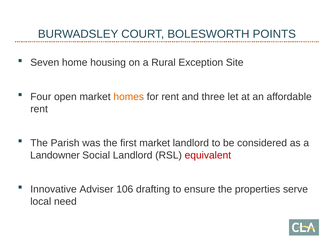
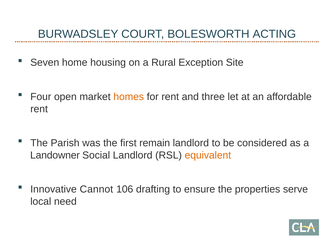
POINTS: POINTS -> ACTING (274, 34)
first market: market -> remain (155, 143)
equivalent colour: red -> orange (208, 155)
Adviser: Adviser -> Cannot (96, 190)
